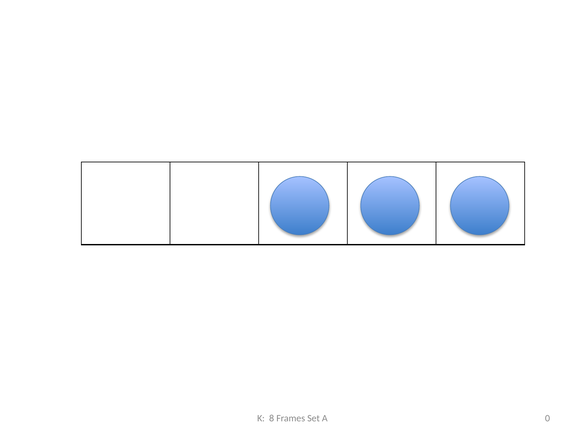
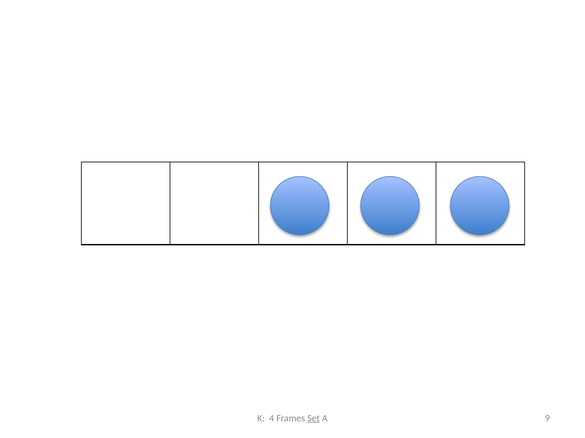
8: 8 -> 4 (272, 419)
Set underline: none -> present (314, 419)
0: 0 -> 9 (547, 419)
